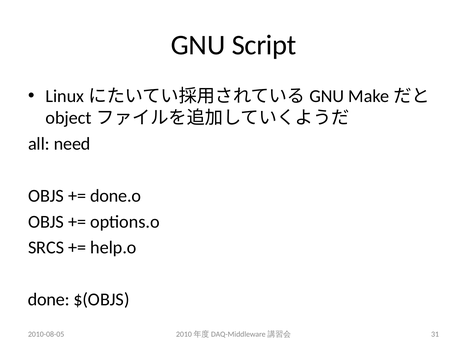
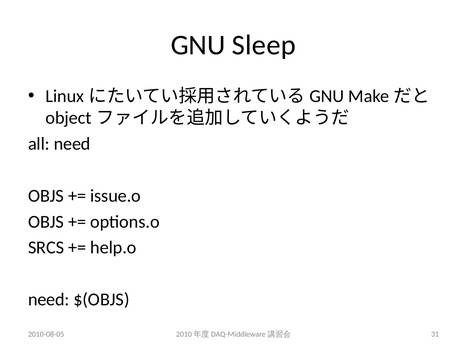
Script: Script -> Sleep (264, 45)
done.o: done.o -> issue.o (116, 196)
done: done -> need (49, 300)
